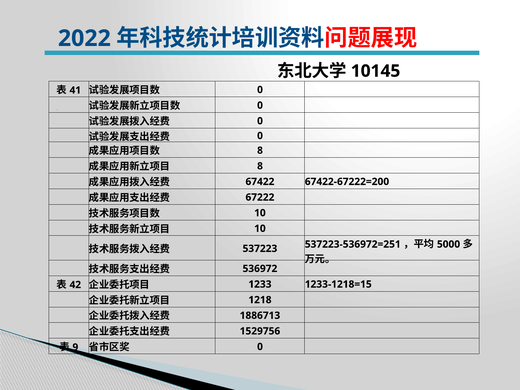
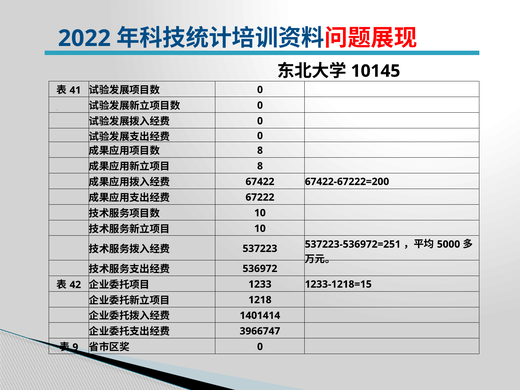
1886713: 1886713 -> 1401414 (260, 316)
1529756: 1529756 -> 3966747 (260, 331)
